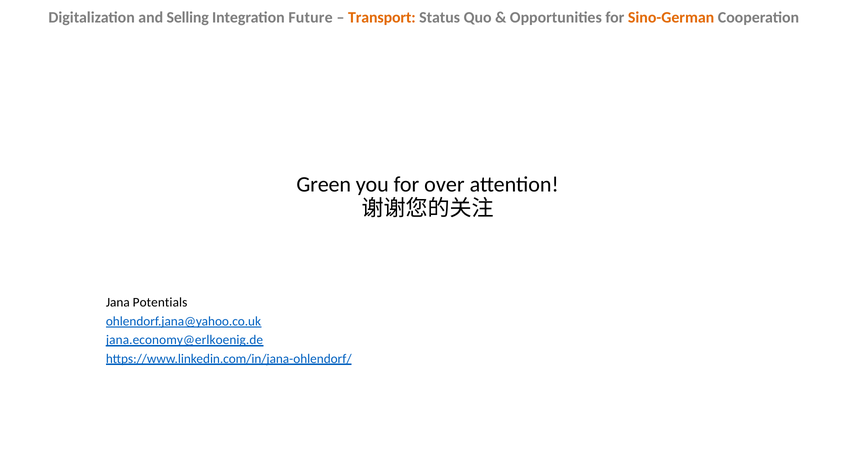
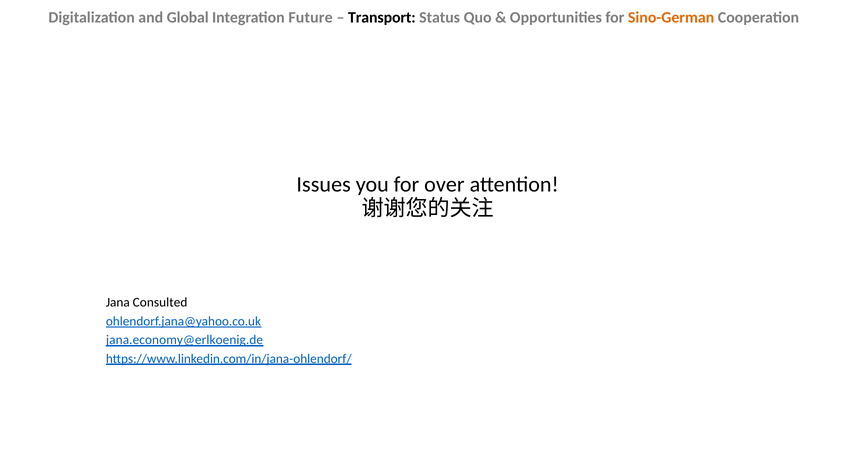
Selling: Selling -> Global (188, 18)
Transport colour: orange -> black (382, 18)
Green: Green -> Issues (324, 185)
Potentials: Potentials -> Consulted (160, 303)
